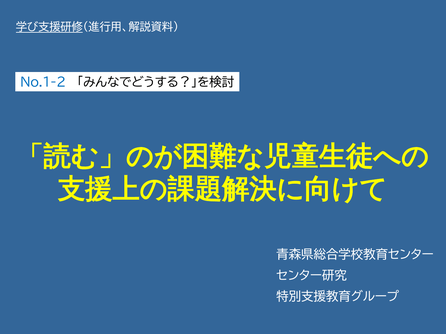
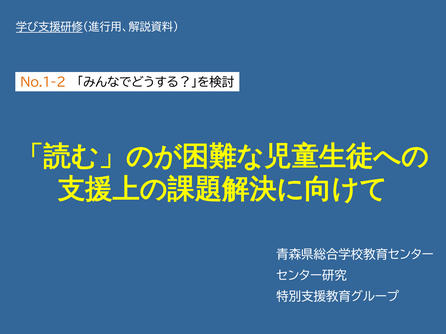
No.1-2 colour: blue -> orange (43, 83)
